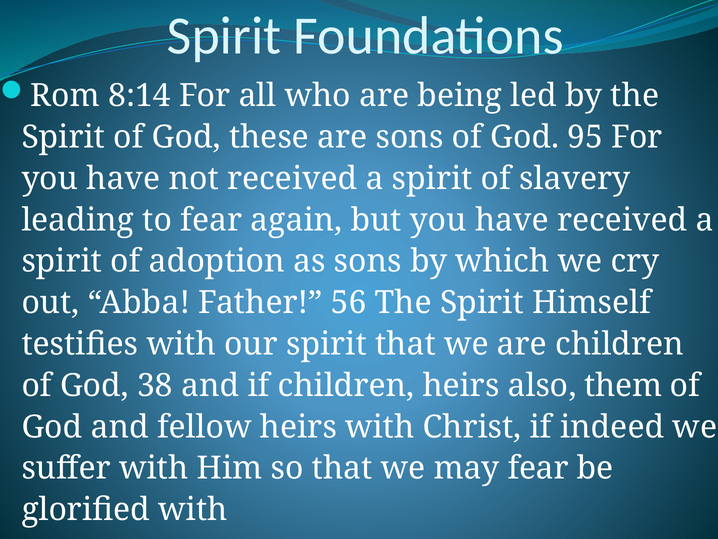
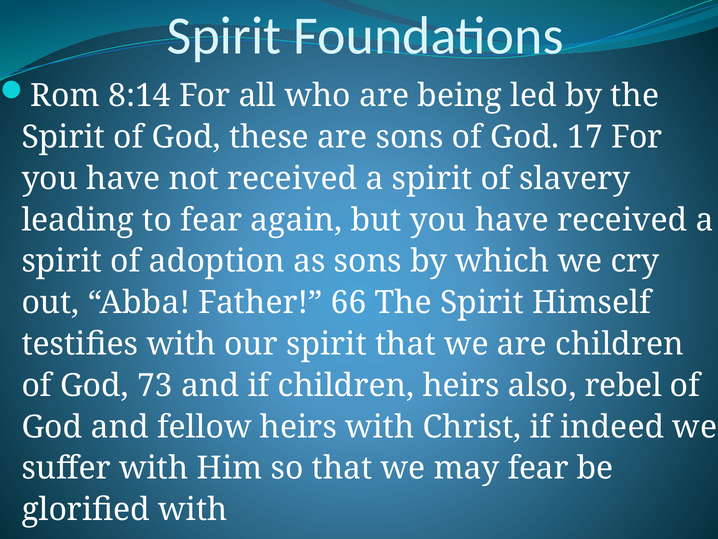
95: 95 -> 17 (585, 137)
56: 56 -> 66 (349, 303)
38: 38 -> 73 (155, 385)
them: them -> rebel (623, 385)
